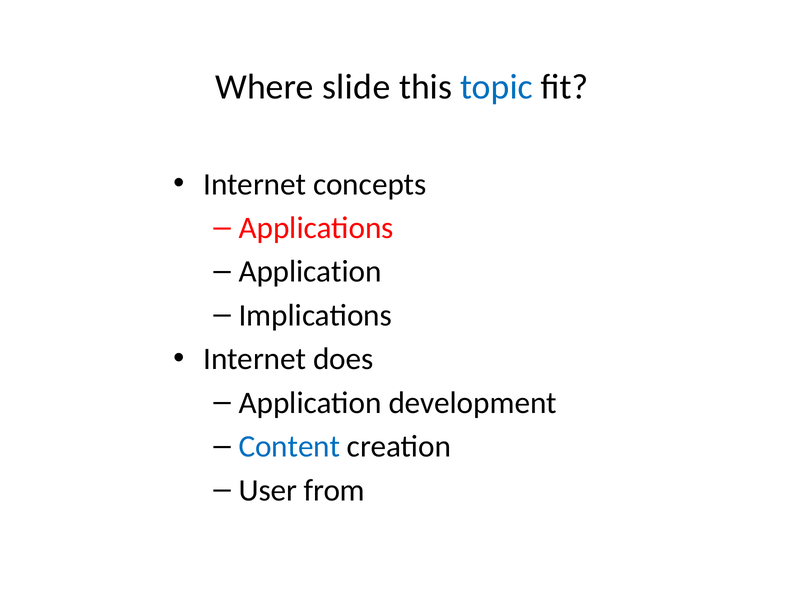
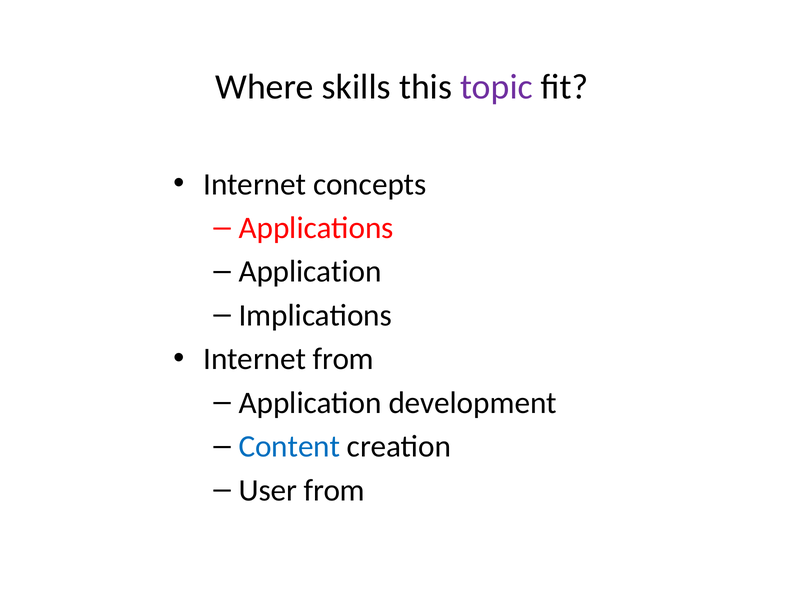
slide: slide -> skills (356, 87)
topic colour: blue -> purple (496, 87)
Internet does: does -> from (343, 359)
